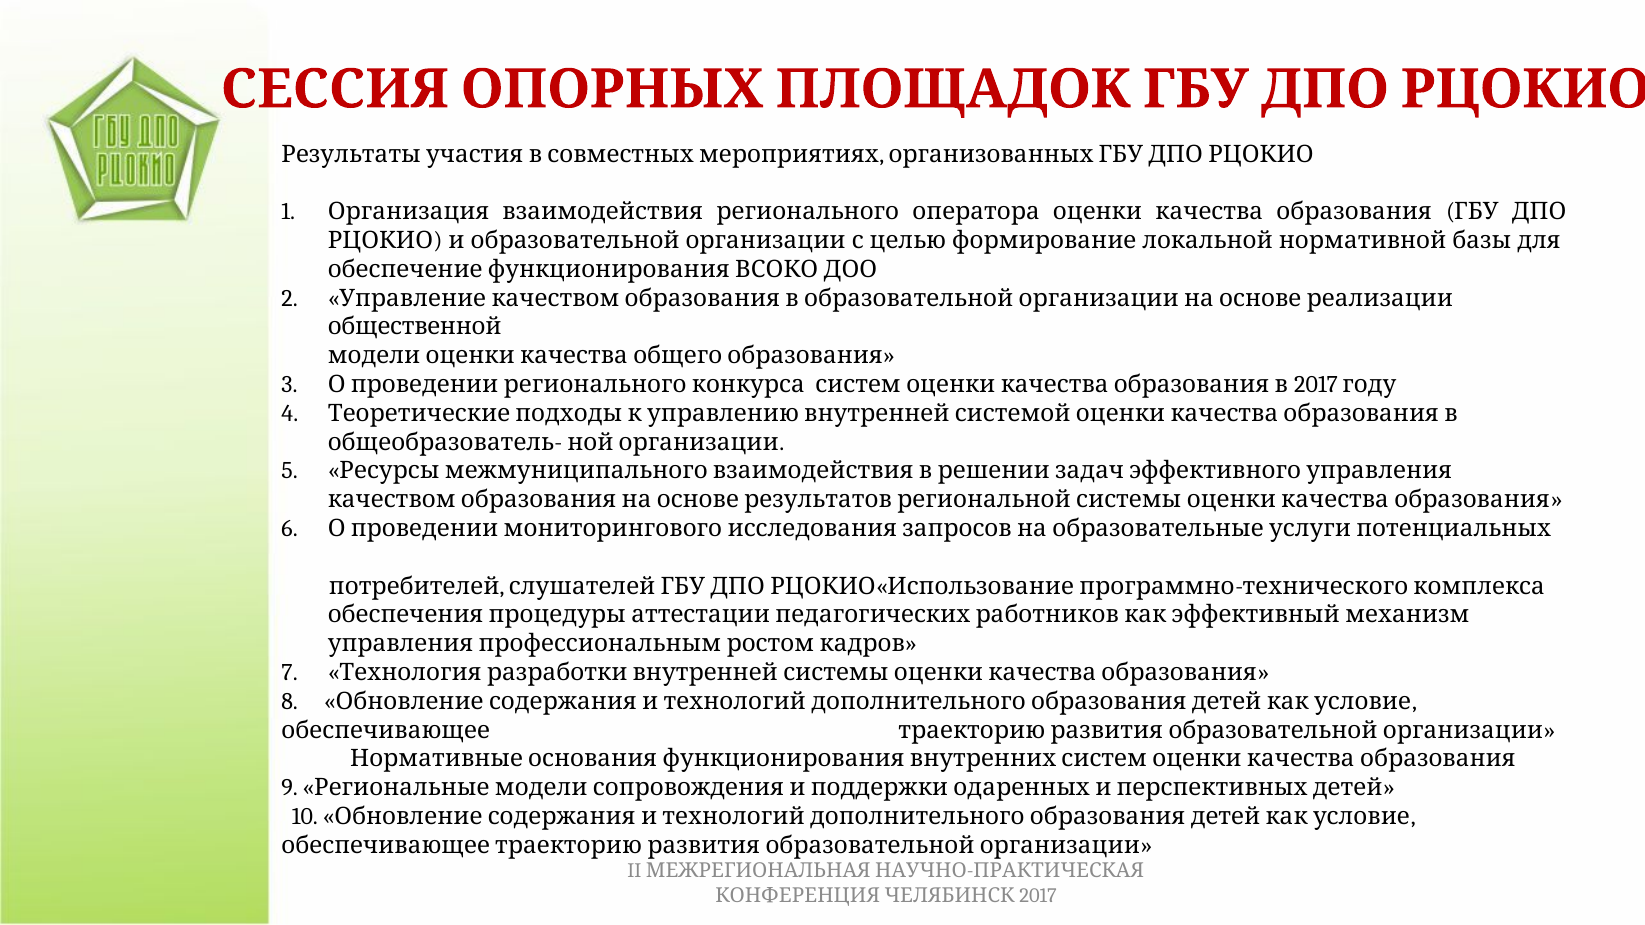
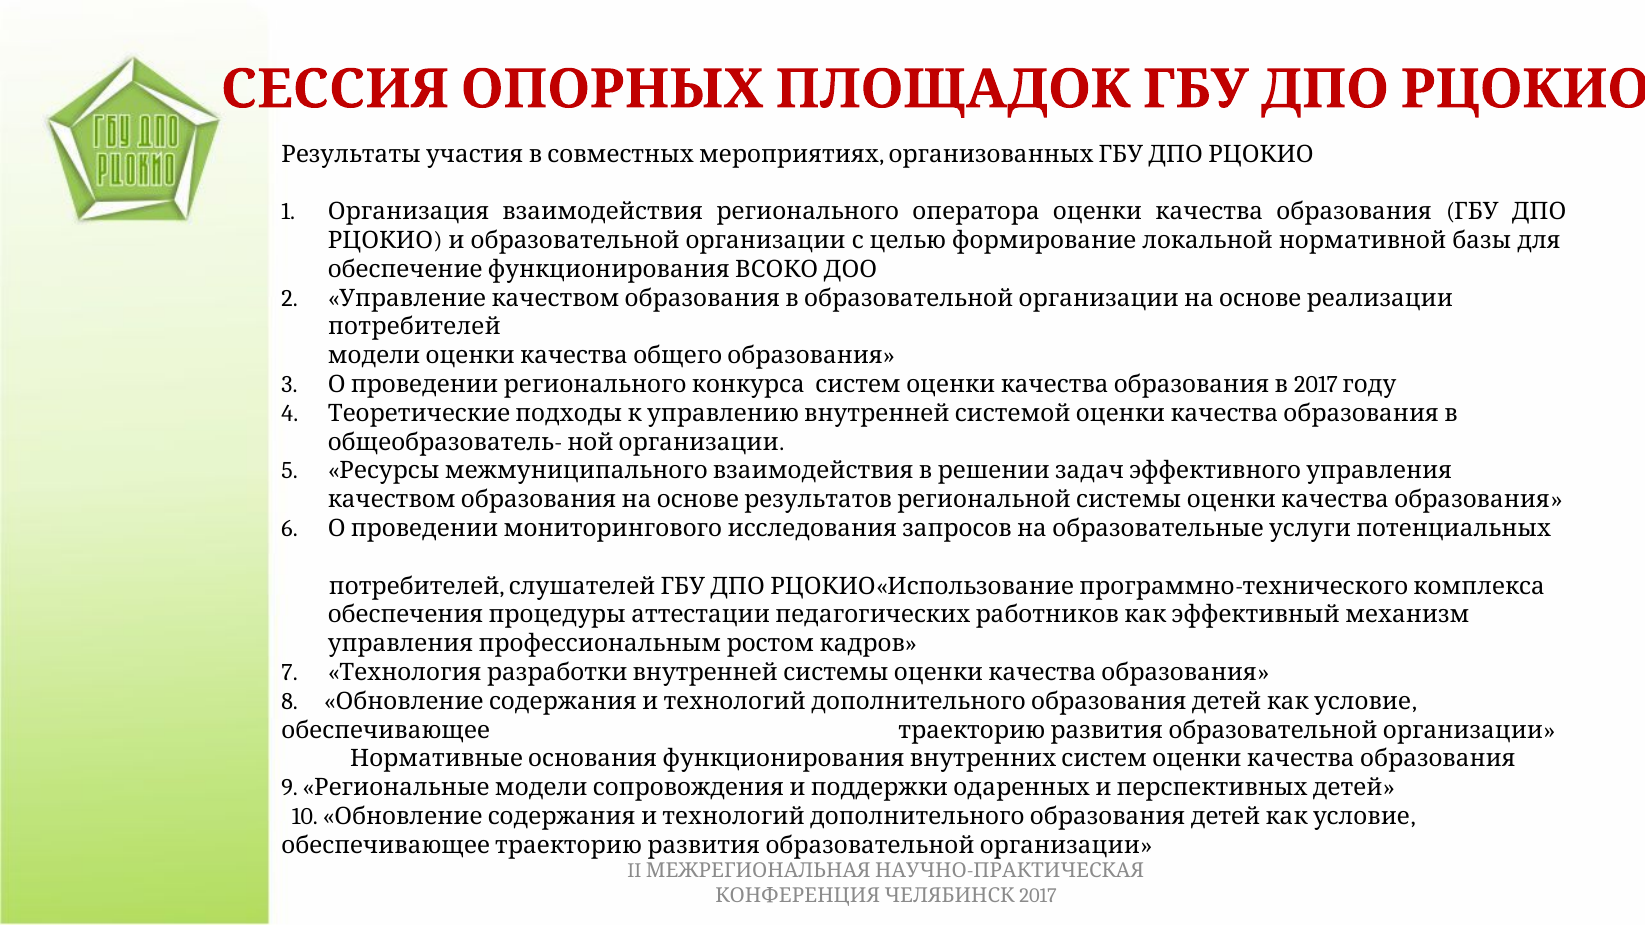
общественной: общественной -> потребителей (414, 327)
